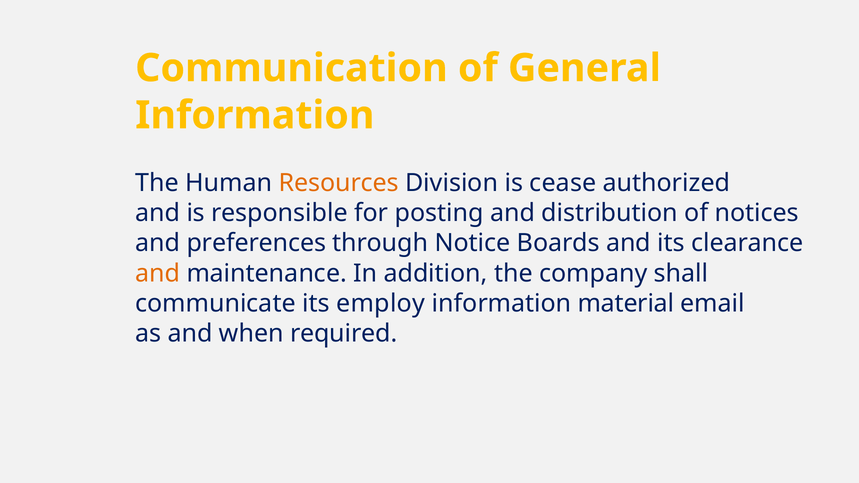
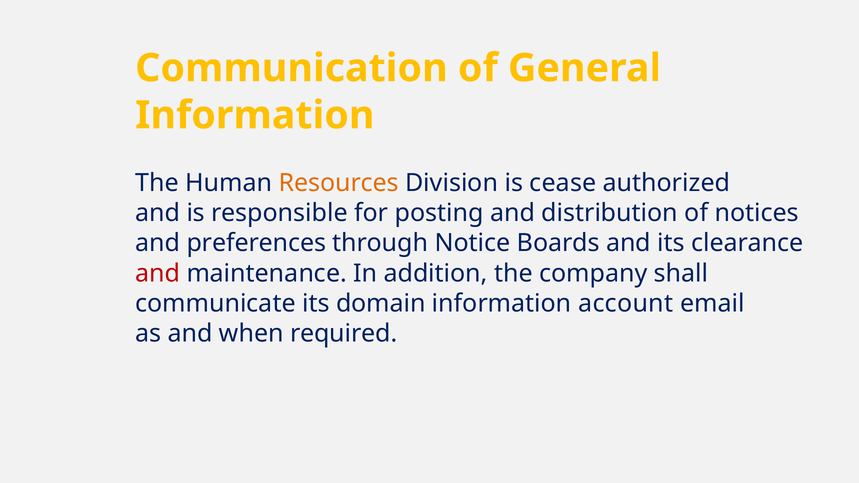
and colour: orange -> red (158, 273)
employ: employ -> domain (381, 303)
material: material -> account (626, 303)
